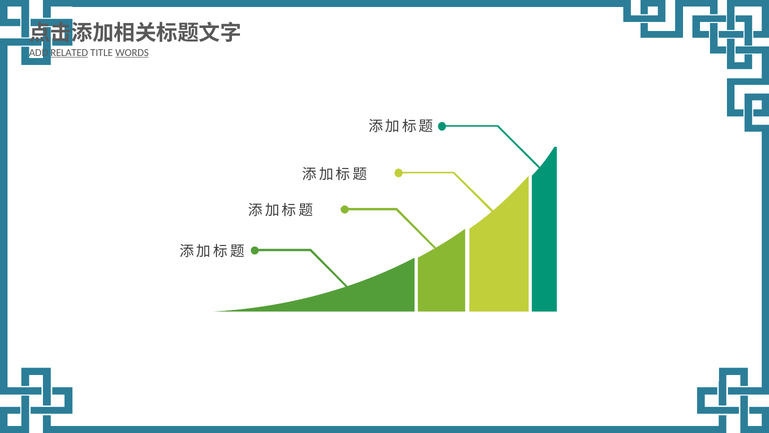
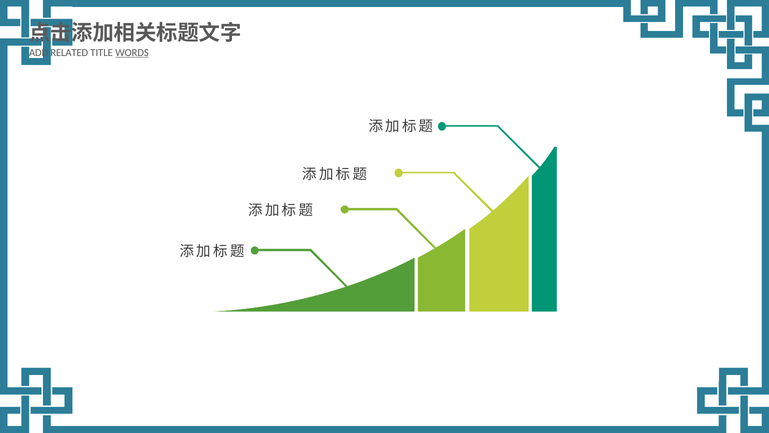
RELATED underline: present -> none (69, 53)
